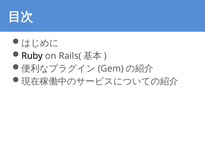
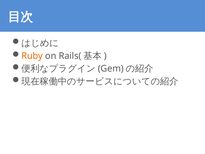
Ruby colour: black -> orange (32, 56)
